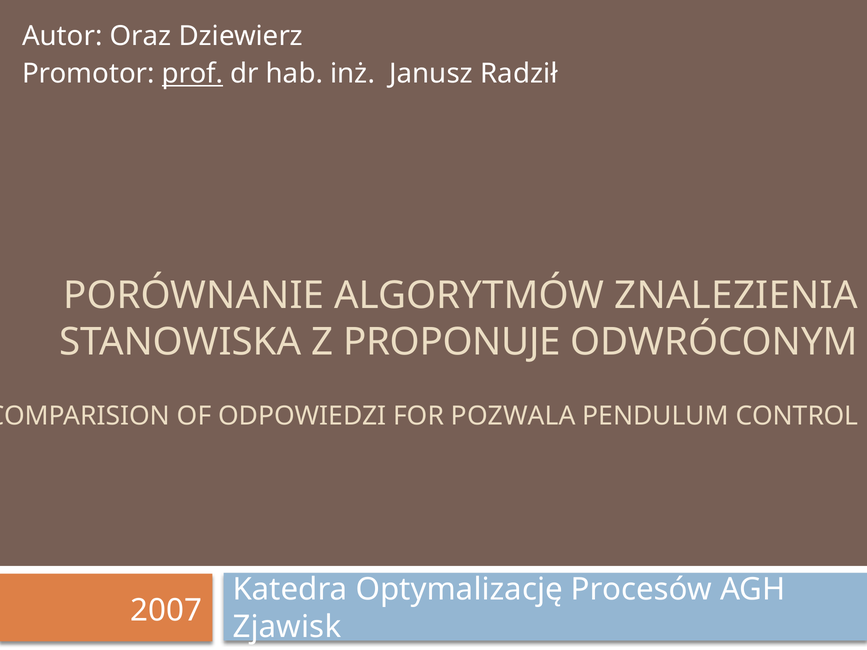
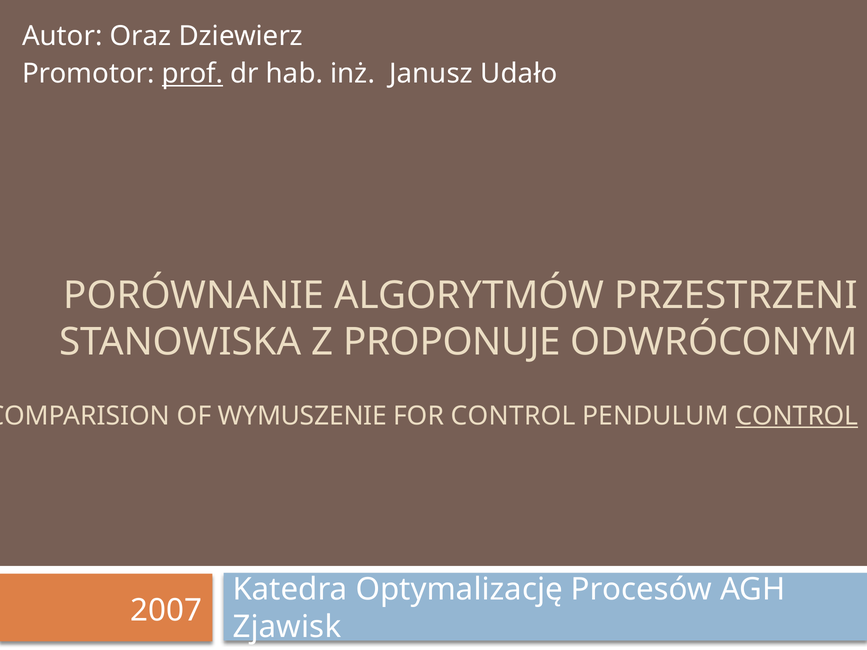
Radził: Radził -> Udało (519, 74)
ZNALEZIENIA: ZNALEZIENIA -> PRZESTRZENI (736, 296)
ODPOWIEDZI: ODPOWIEDZI -> WYMUSZENIE (302, 416)
FOR POZWALA: POZWALA -> CONTROL (513, 416)
CONTROL underline: none -> present (797, 416)
